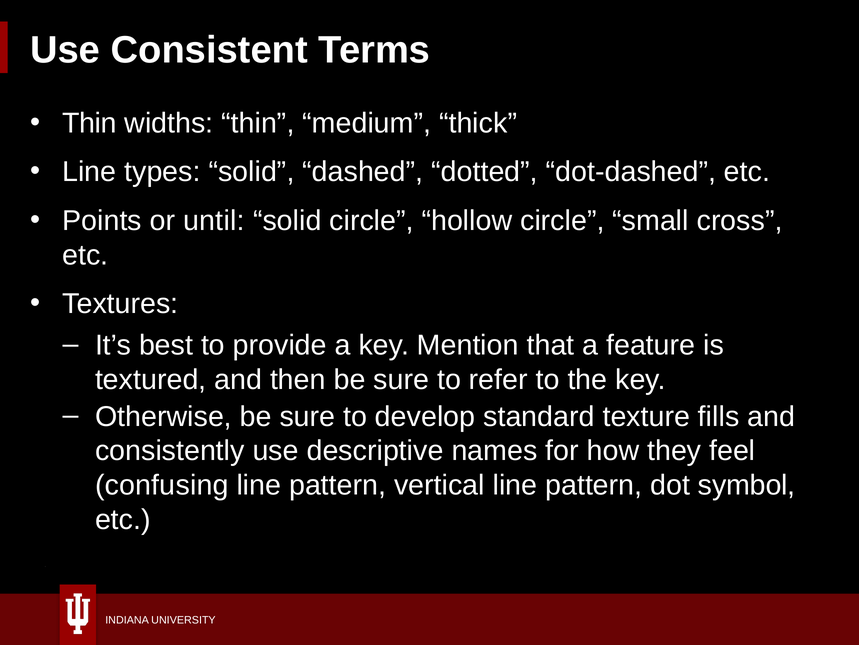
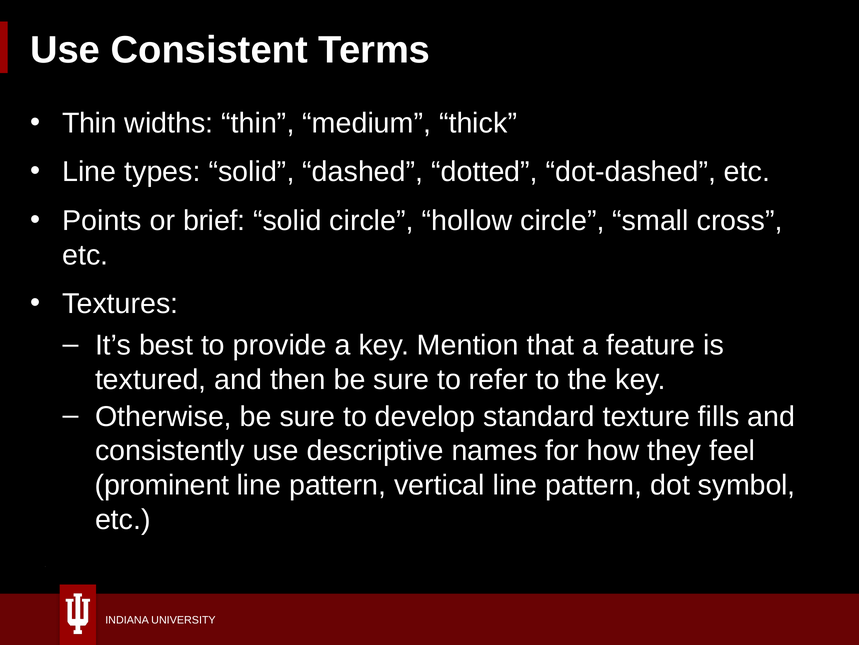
until: until -> brief (214, 220)
confusing: confusing -> prominent (162, 485)
